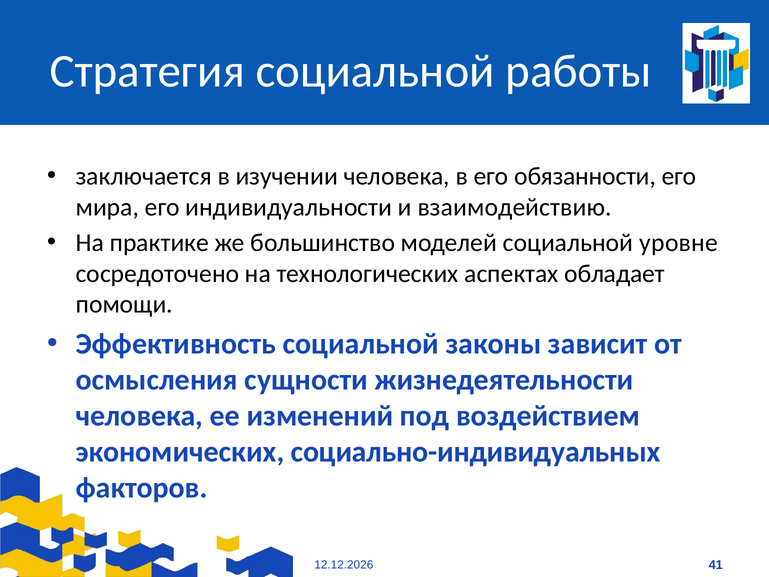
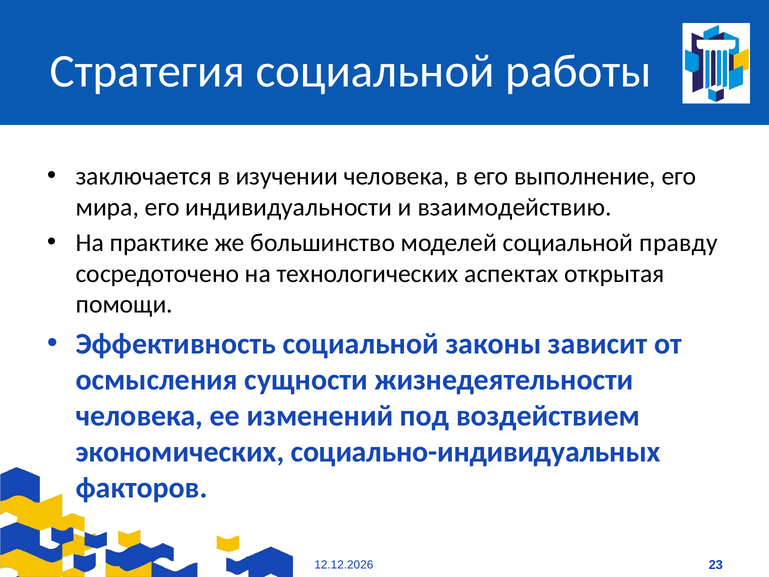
обязанности: обязанности -> выполнение (585, 176)
уровне: уровне -> правду (679, 243)
обладает: обладает -> открытая (614, 274)
41: 41 -> 23 (716, 565)
